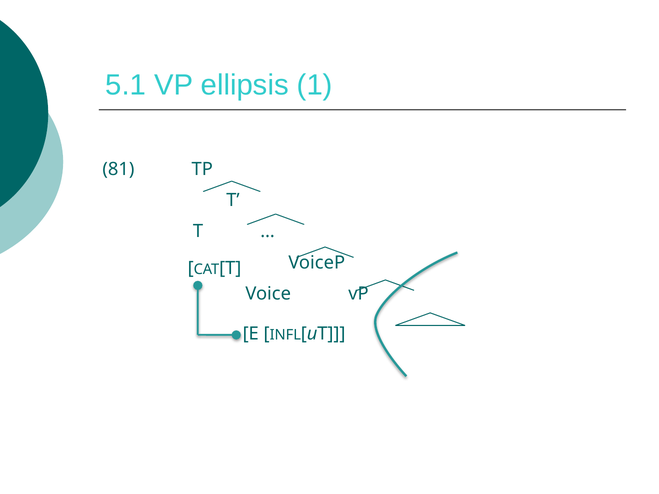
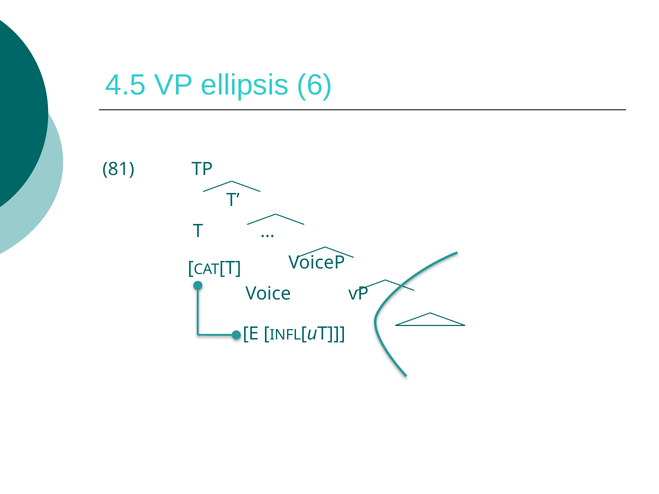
5.1: 5.1 -> 4.5 (126, 85)
1: 1 -> 6 (315, 85)
